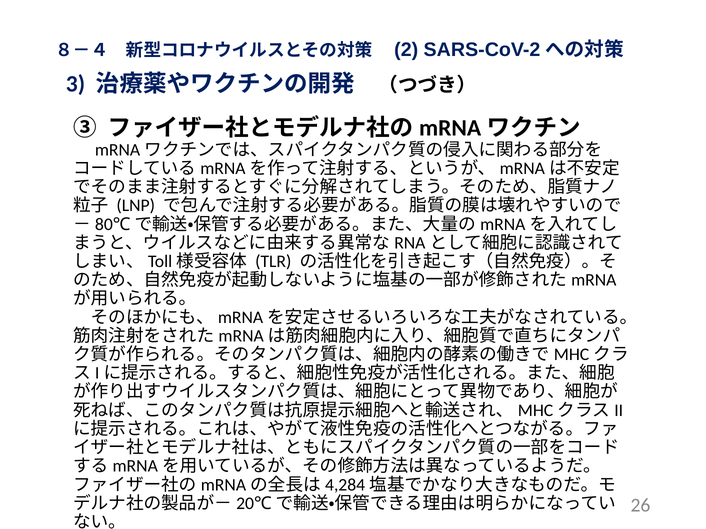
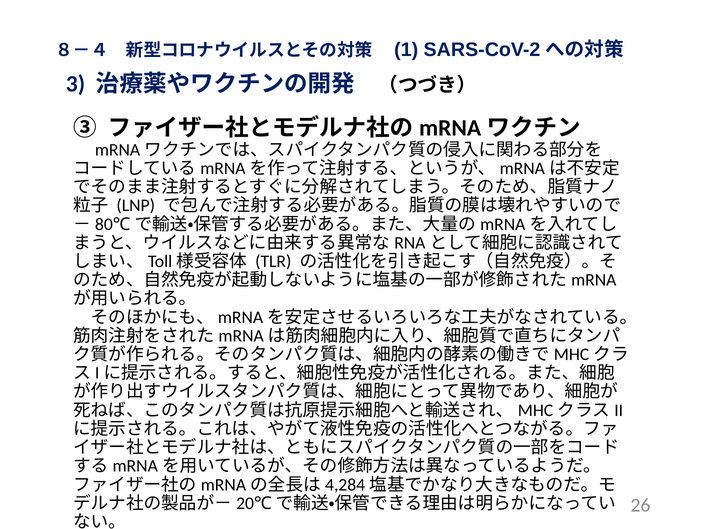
2: 2 -> 1 (406, 50)
